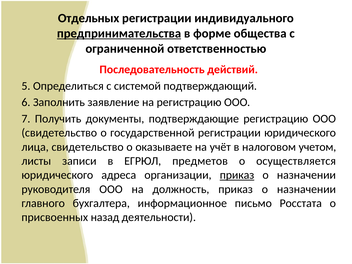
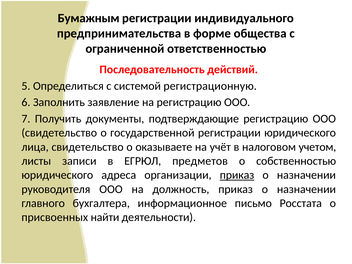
Отдельных: Отдельных -> Бумажным (89, 18)
предпринимательства underline: present -> none (119, 33)
подтверждающий: подтверждающий -> регистрационную (210, 86)
осуществляется: осуществляется -> собственностью (296, 161)
назад: назад -> найти (105, 217)
